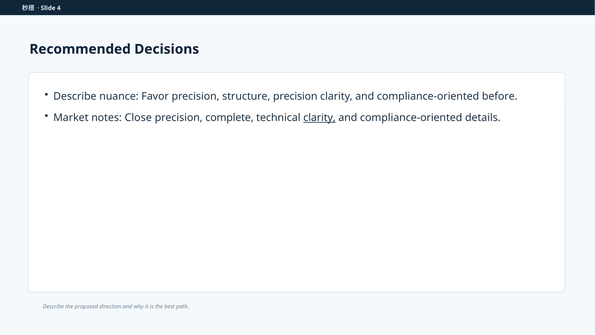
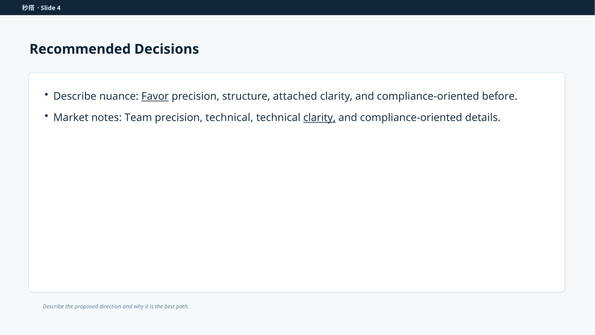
Favor underline: none -> present (155, 96)
structure precision: precision -> attached (295, 96)
Close: Close -> Team (138, 118)
precision complete: complete -> technical (229, 118)
